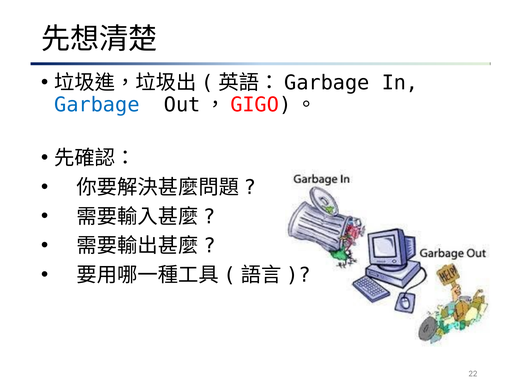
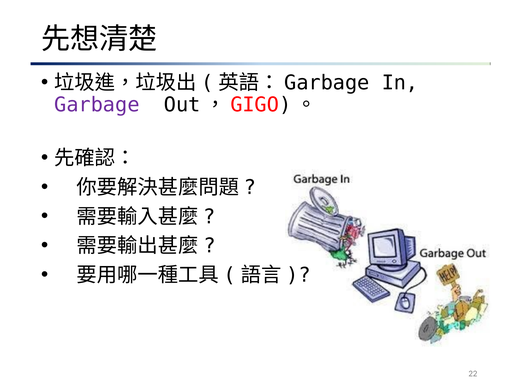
Garbage colour: blue -> purple (97, 105)
